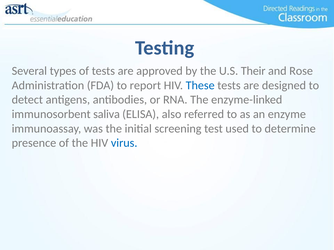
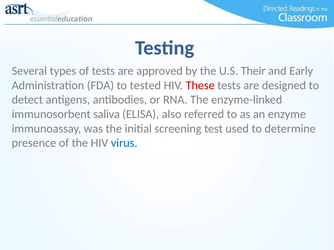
Rose: Rose -> Early (301, 71)
report: report -> tested (145, 85)
These colour: blue -> red (200, 85)
